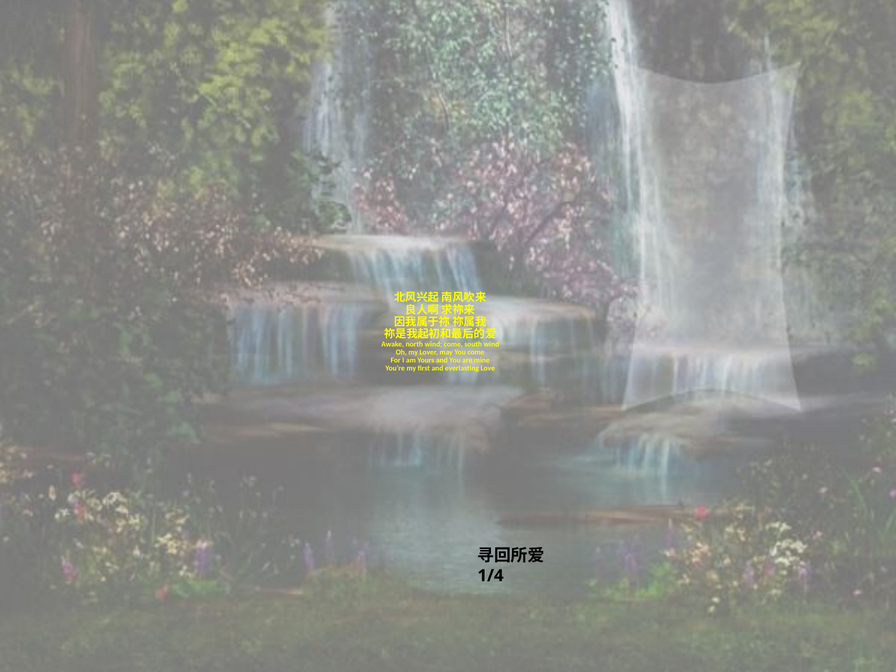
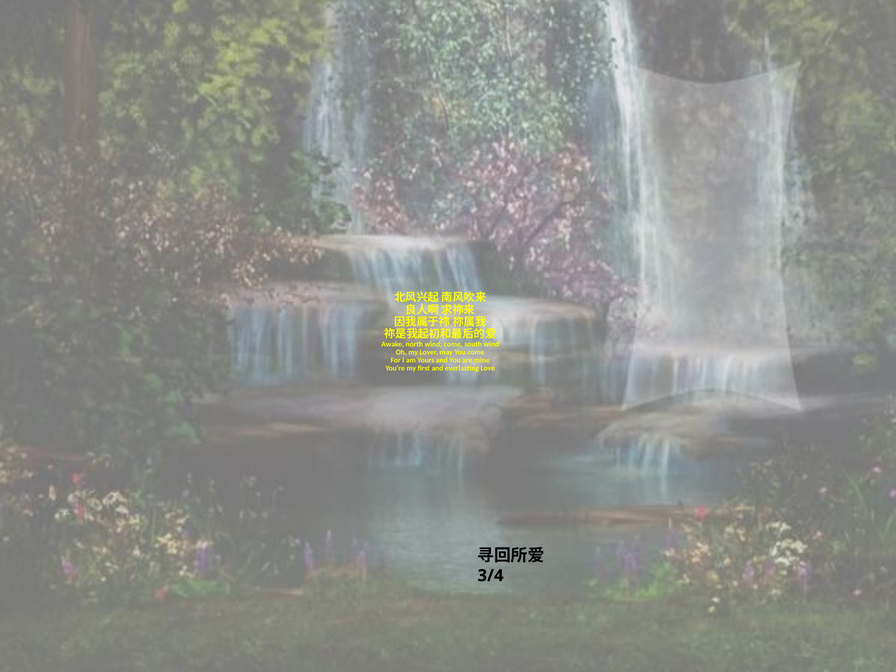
1/4: 1/4 -> 3/4 (491, 576)
